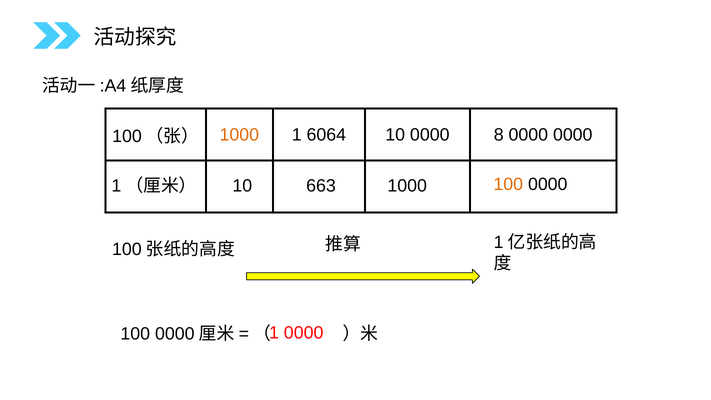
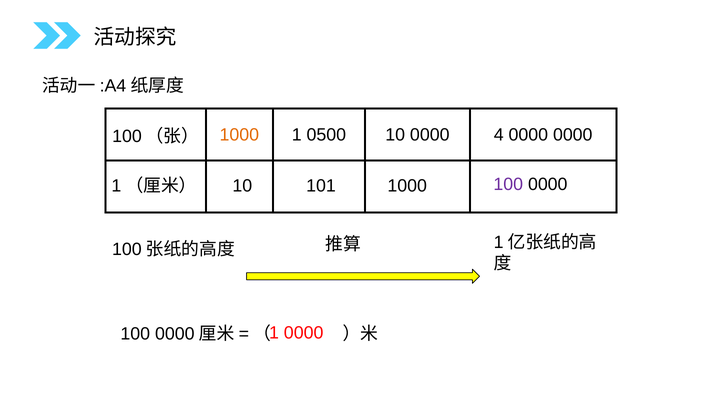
6064: 6064 -> 0500 (326, 135)
8: 8 -> 4 (499, 135)
663: 663 -> 101 (321, 186)
100 colour: orange -> purple (508, 184)
